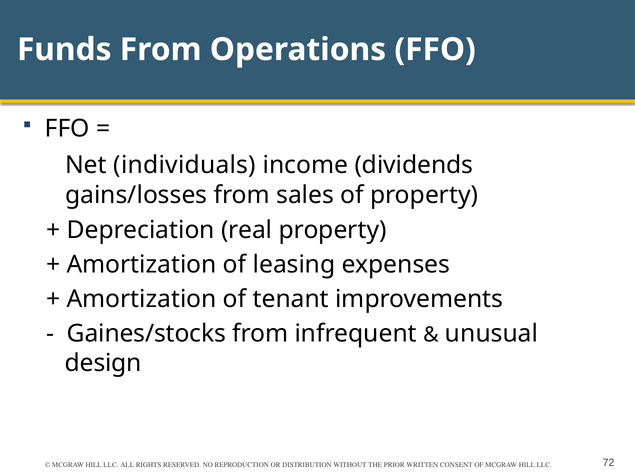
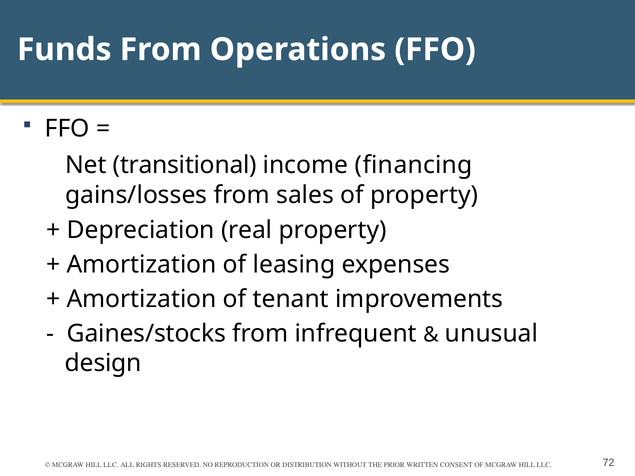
individuals: individuals -> transitional (185, 165)
dividends: dividends -> financing (414, 165)
